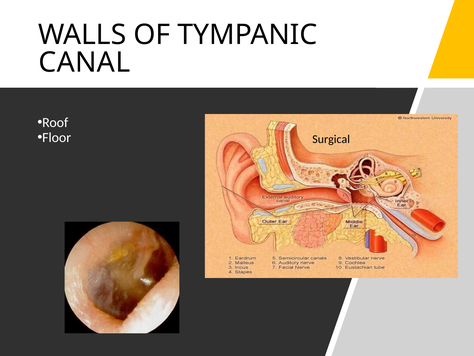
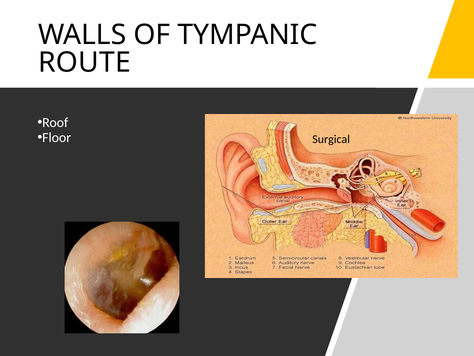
CANAL: CANAL -> ROUTE (84, 62)
